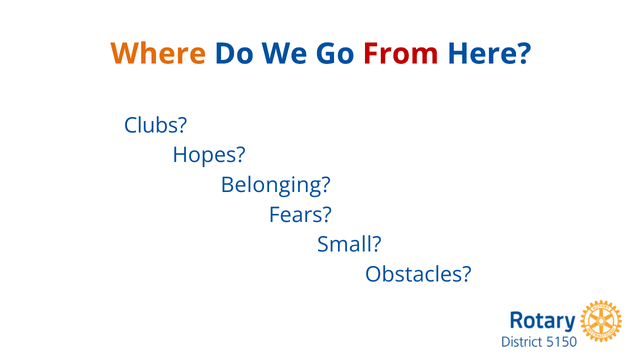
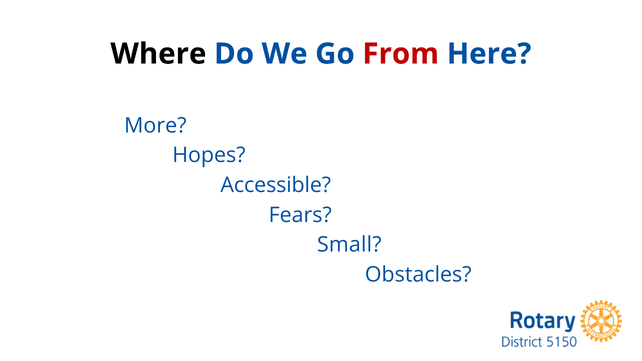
Where colour: orange -> black (158, 54)
Clubs: Clubs -> More (155, 126)
Belonging: Belonging -> Accessible (276, 185)
